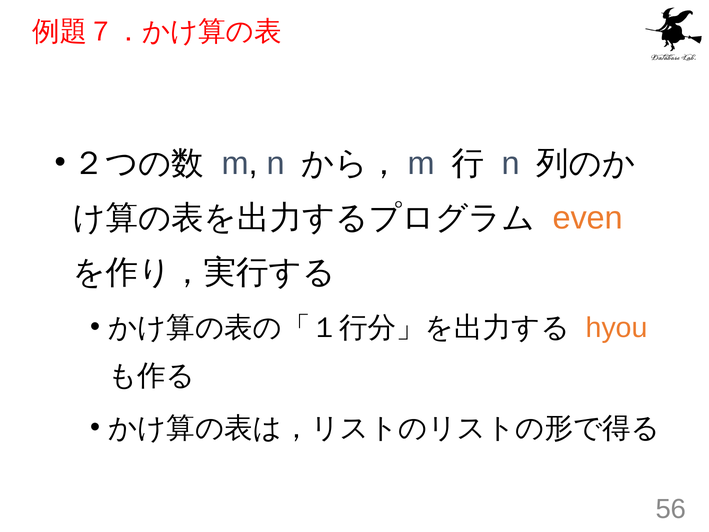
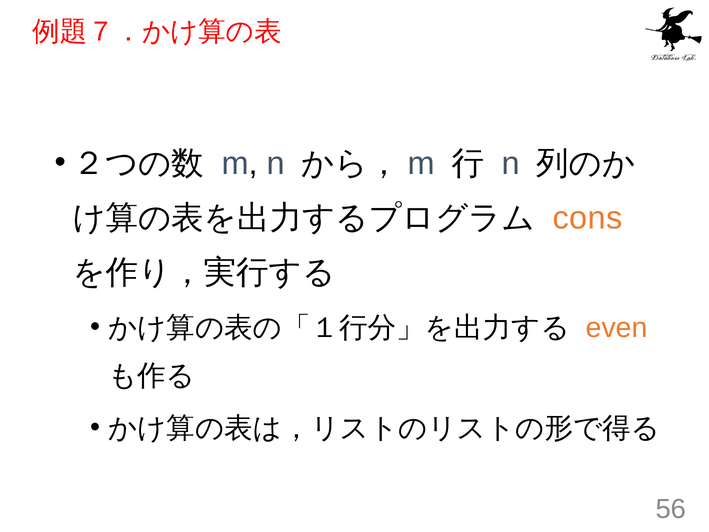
even: even -> cons (588, 218)
hyou: hyou -> even (617, 327)
